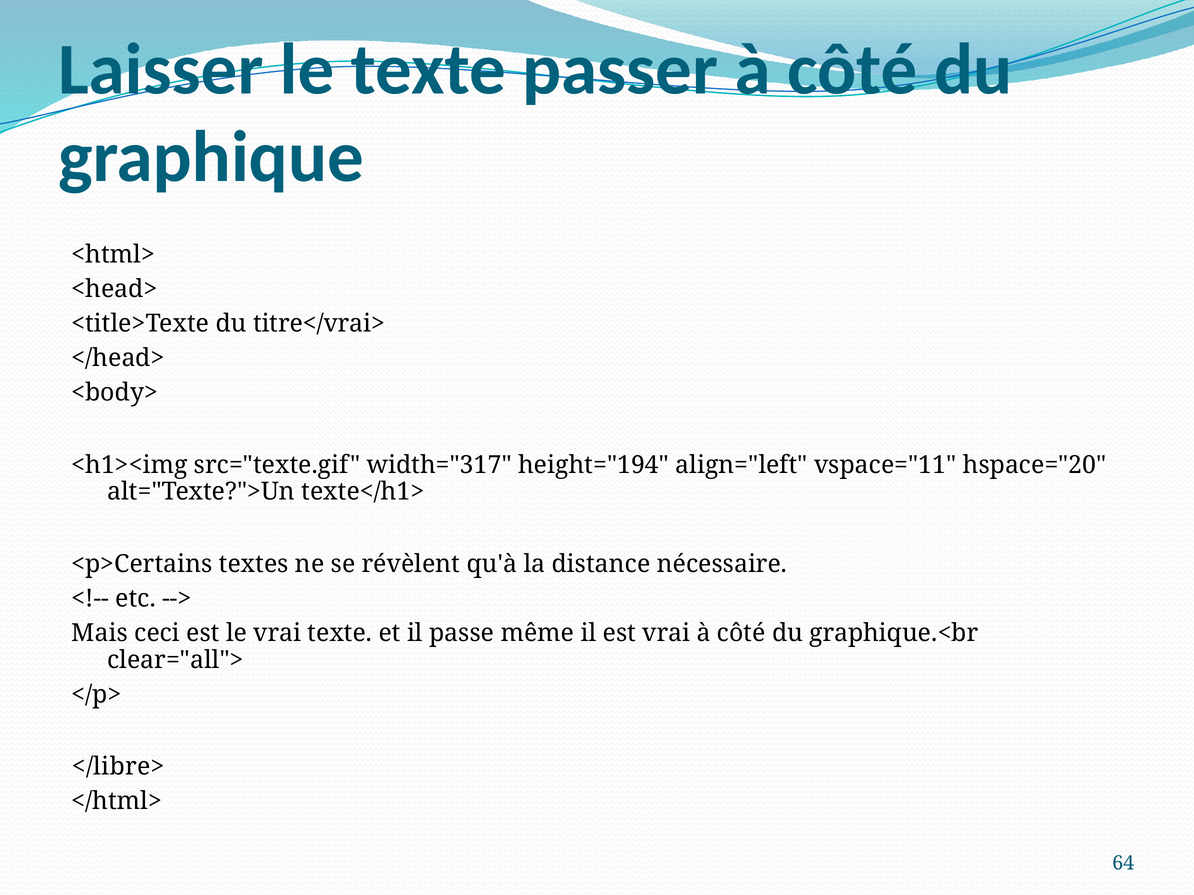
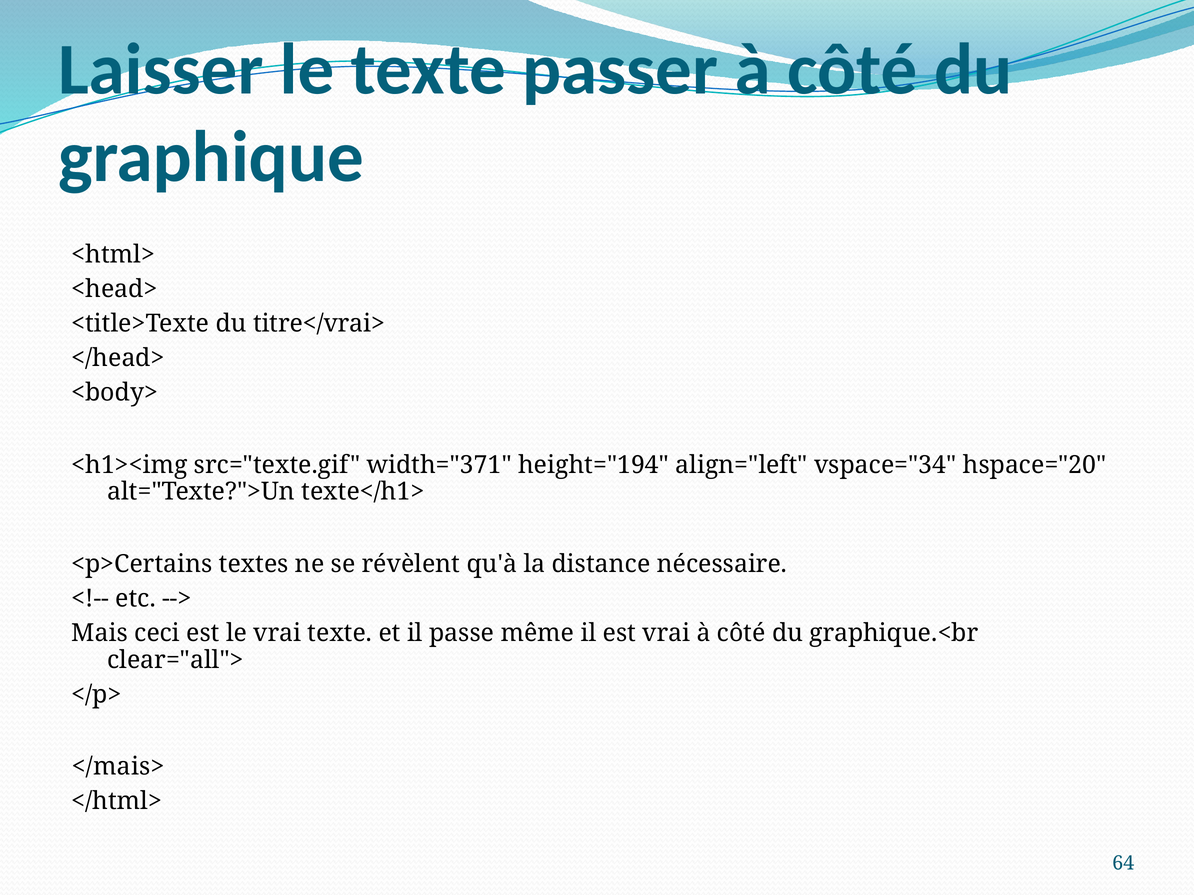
width="317: width="317 -> width="371 (439, 465)
vspace="11: vspace="11 -> vspace="34 (885, 465)
</libre>: </libre> -> </mais> (118, 767)
